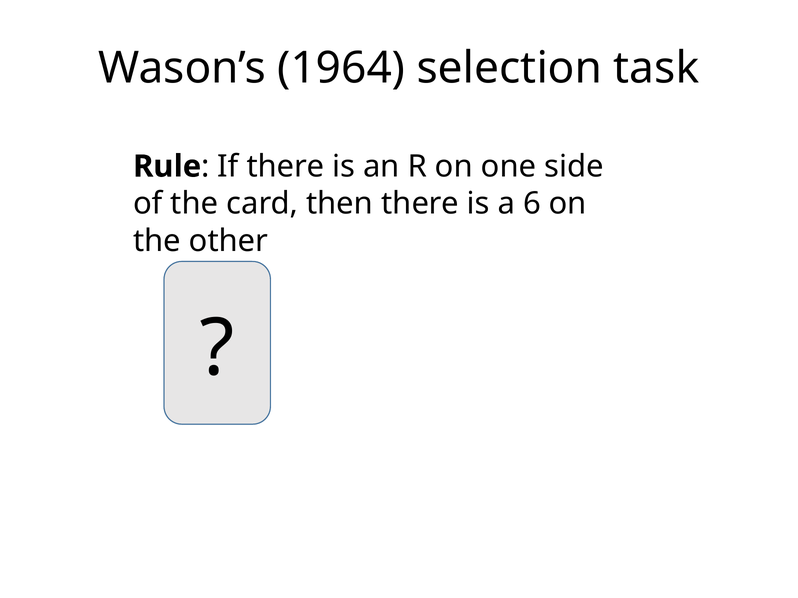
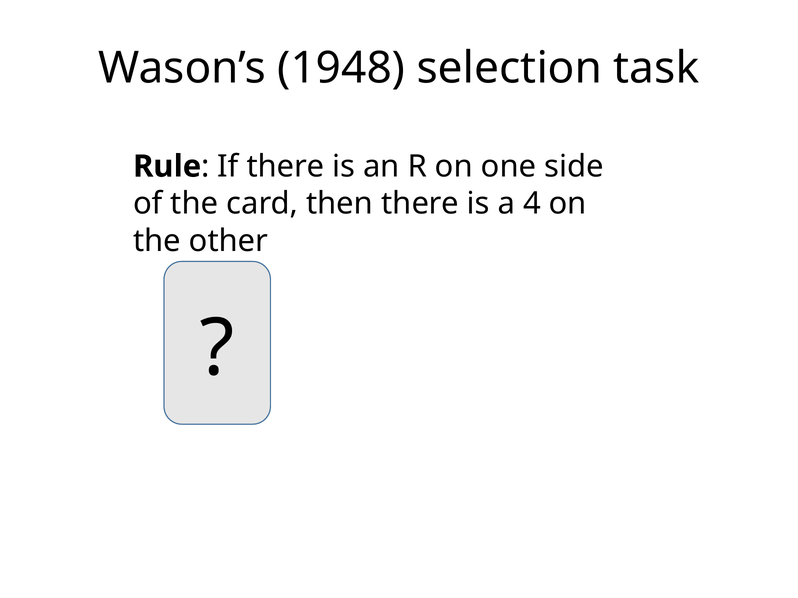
1964: 1964 -> 1948 (341, 68)
6: 6 -> 4 (532, 204)
